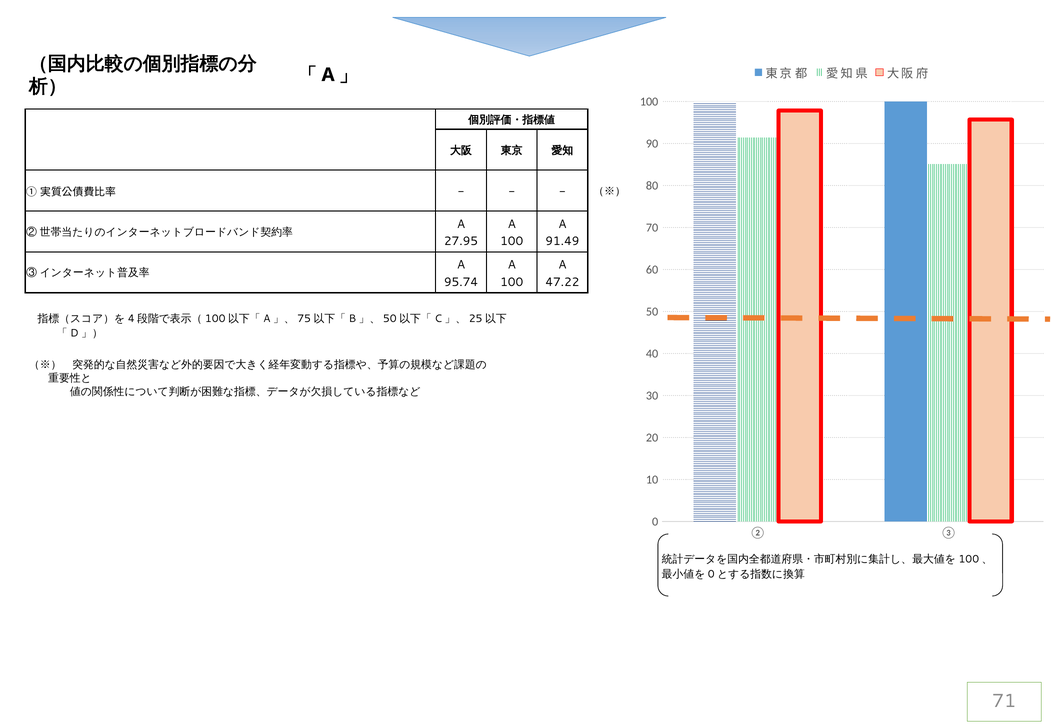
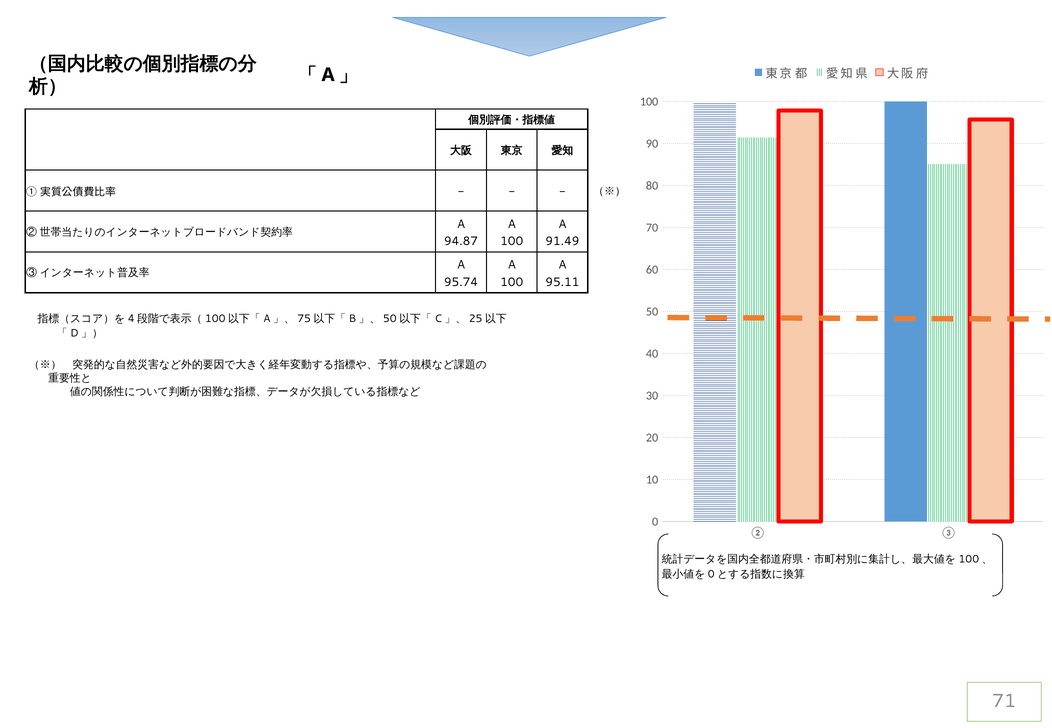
27.95: 27.95 -> 94.87 (461, 241)
47.22: 47.22 -> 95.11 (562, 282)
